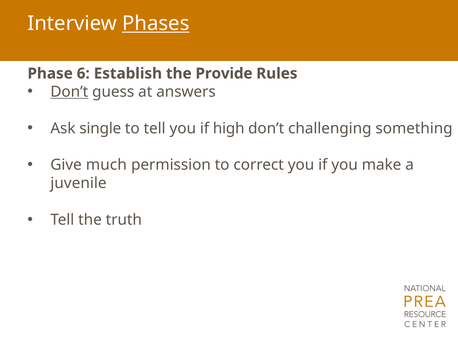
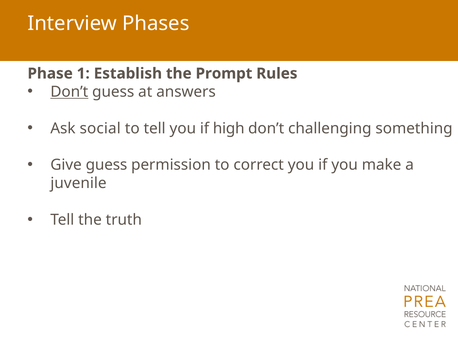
Phases underline: present -> none (156, 23)
6: 6 -> 1 (83, 74)
Provide: Provide -> Prompt (224, 74)
single: single -> social (100, 129)
Give much: much -> guess (106, 165)
